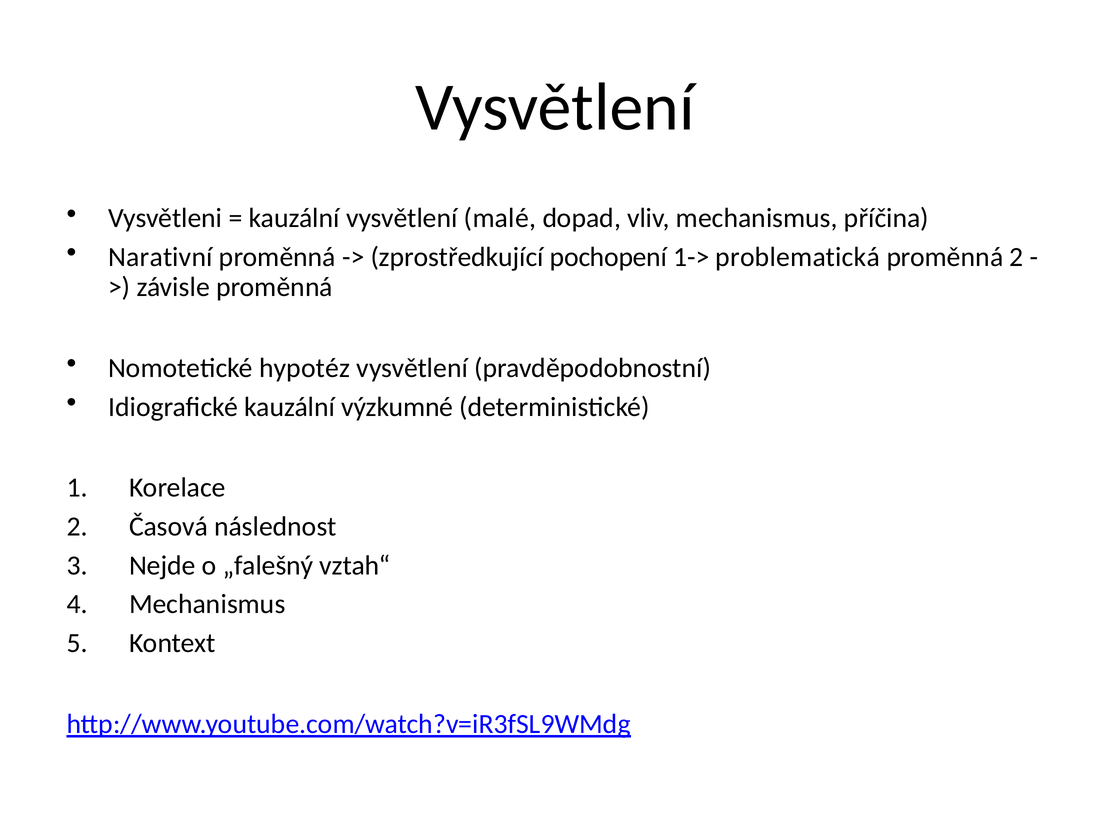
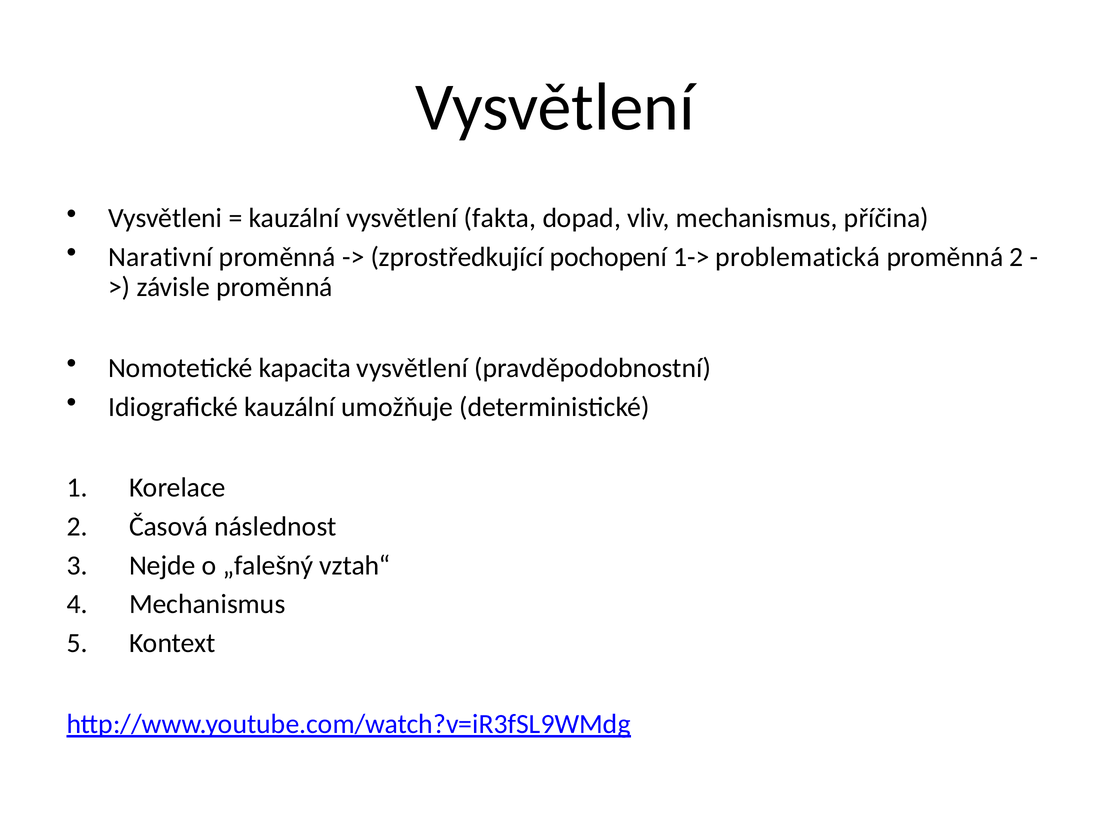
malé: malé -> fakta (500, 218)
hypotéz: hypotéz -> kapacita (305, 368)
výzkumné: výzkumné -> umožňuje (397, 407)
